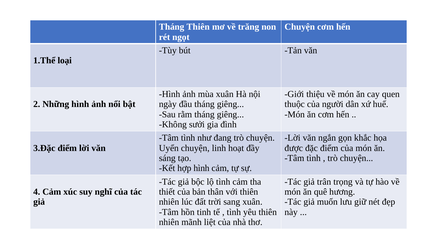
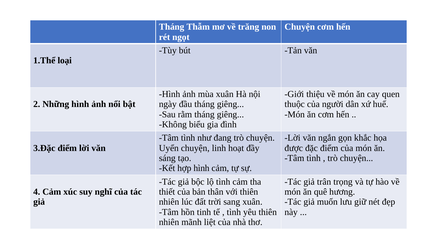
Tháng Thiên: Thiên -> Thẫm (198, 27)
sưởi: sưởi -> biểu (197, 124)
